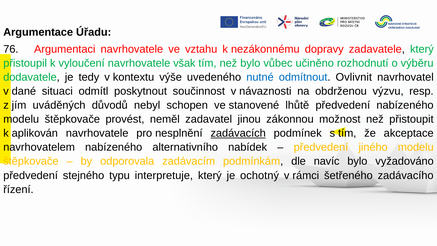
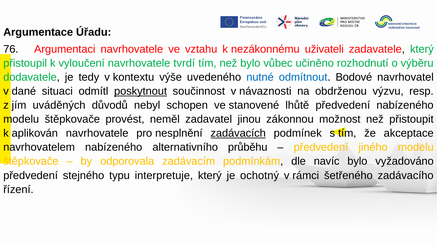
dopravy: dopravy -> uživateli (324, 49)
však: však -> tvrdí (184, 63)
Ovlivnit: Ovlivnit -> Bodové (354, 77)
poskytnout underline: none -> present (141, 91)
nabídek: nabídek -> průběhu (248, 147)
